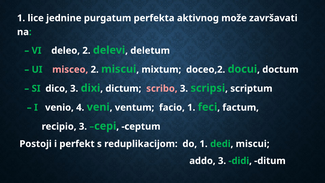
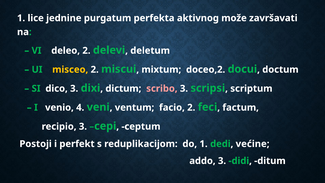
misceo colour: pink -> yellow (70, 69)
facio 1: 1 -> 2 (191, 107)
dedi miscui: miscui -> većine (253, 144)
